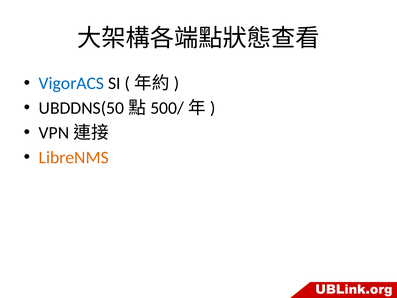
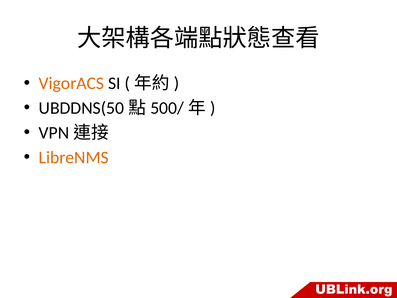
VigorACS colour: blue -> orange (71, 83)
